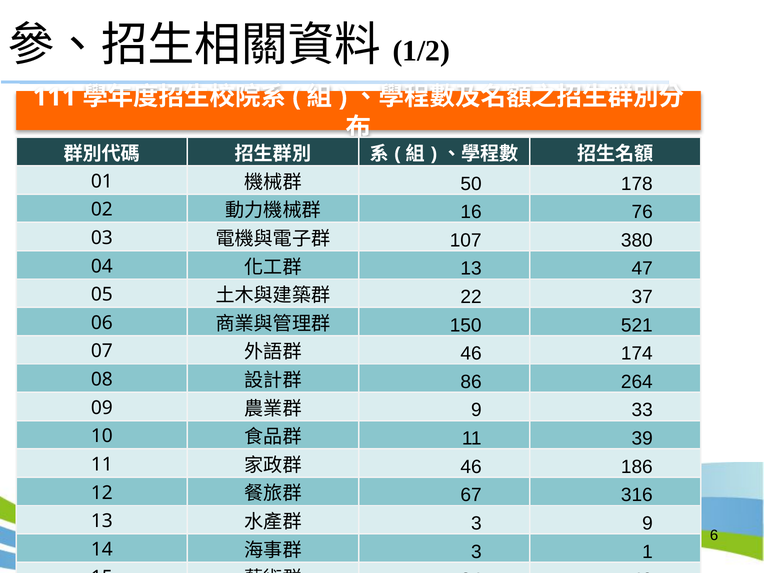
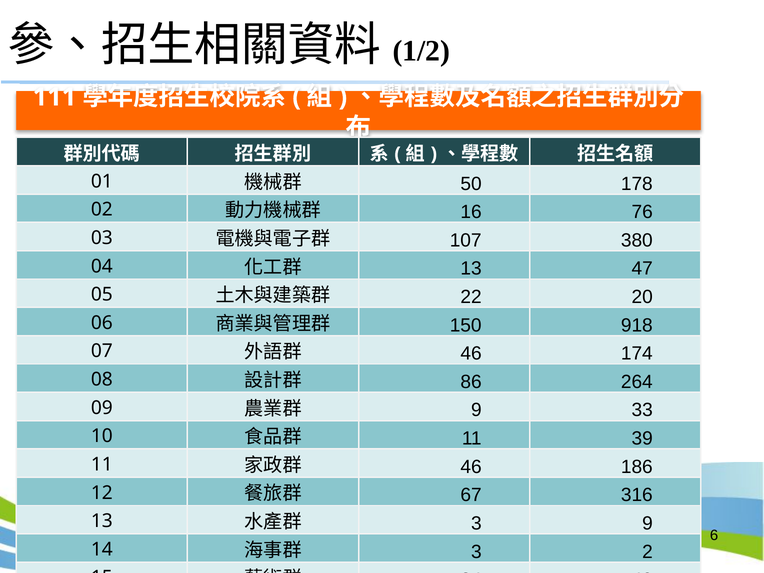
37: 37 -> 20 (642, 297)
521: 521 -> 918 (637, 325)
1: 1 -> 2 (648, 552)
